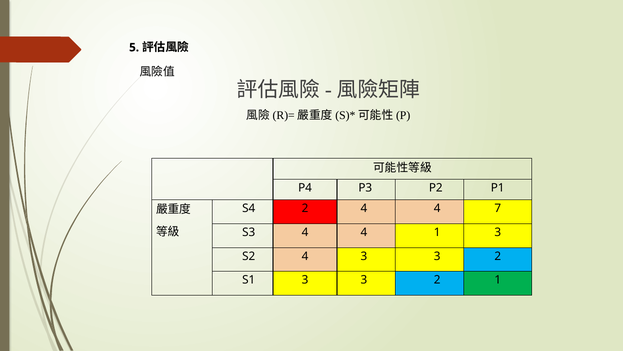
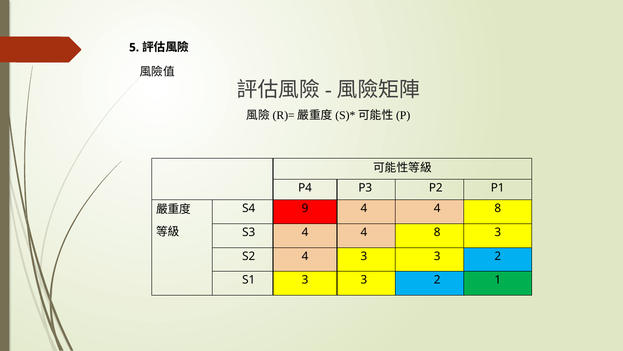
S4 2: 2 -> 9 (305, 208)
7: 7 -> 8 (498, 208)
S3 4 4 1: 1 -> 8 (437, 232)
